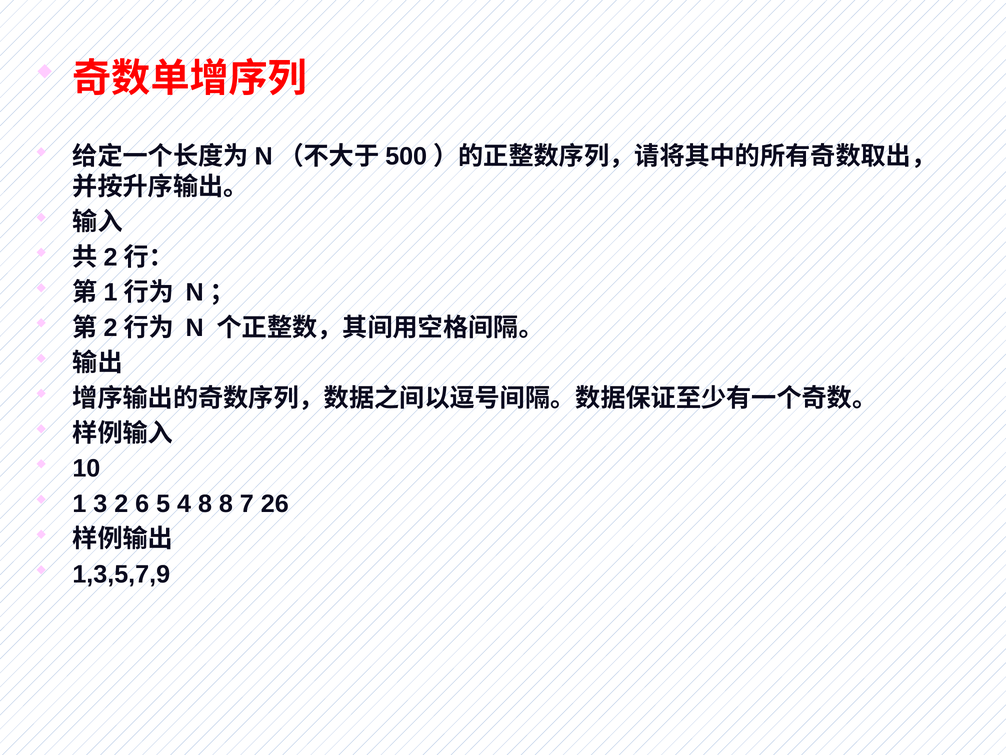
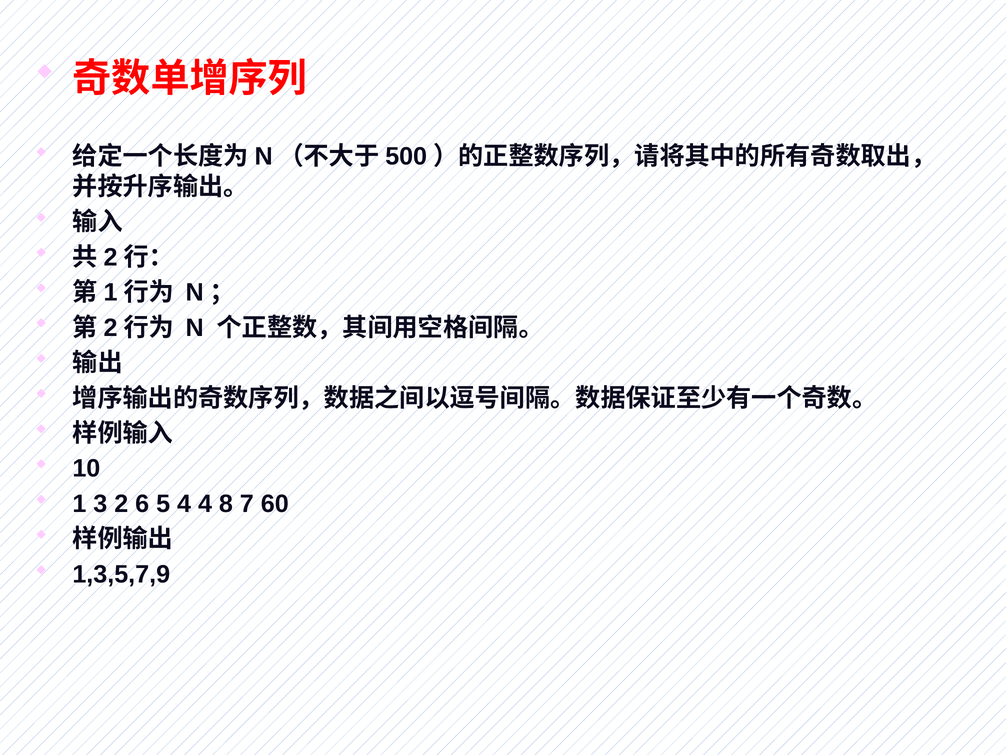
4 8: 8 -> 4 (205, 504)
26: 26 -> 60 (275, 504)
